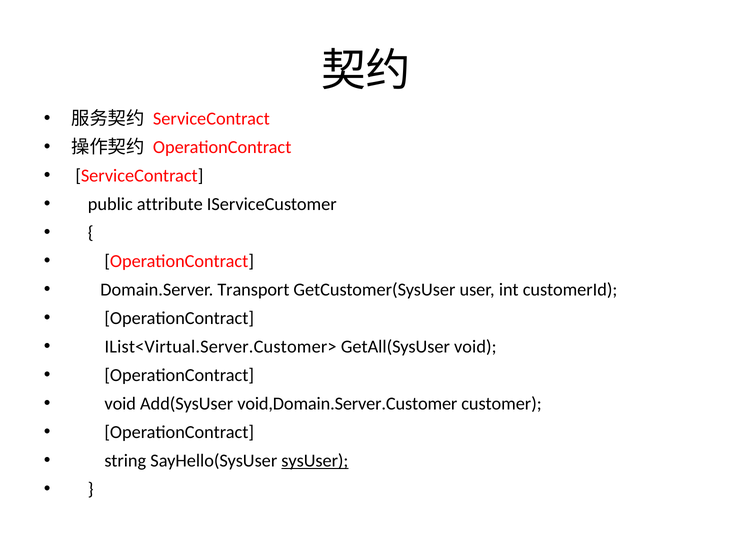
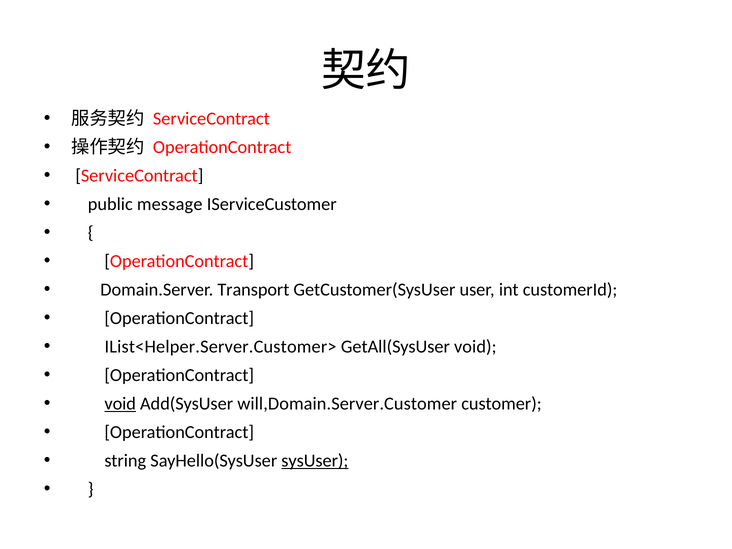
attribute: attribute -> message (170, 204)
IList<Virtual.Server.Customer>: IList<Virtual.Server.Customer> -> IList<Helper.Server.Customer> (221, 347)
void underline: none -> present (120, 404)
void,Domain.Server.Customer: void,Domain.Server.Customer -> will,Domain.Server.Customer (347, 404)
